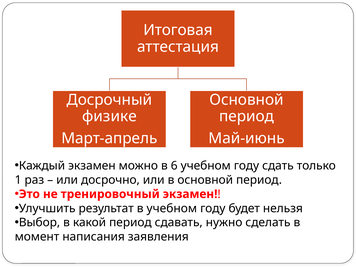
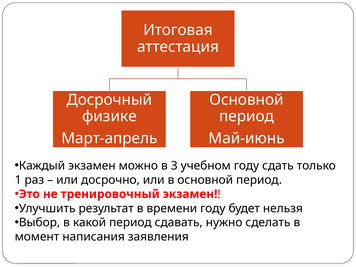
6: 6 -> 3 (174, 166)
в учебном: учебном -> времени (172, 208)
